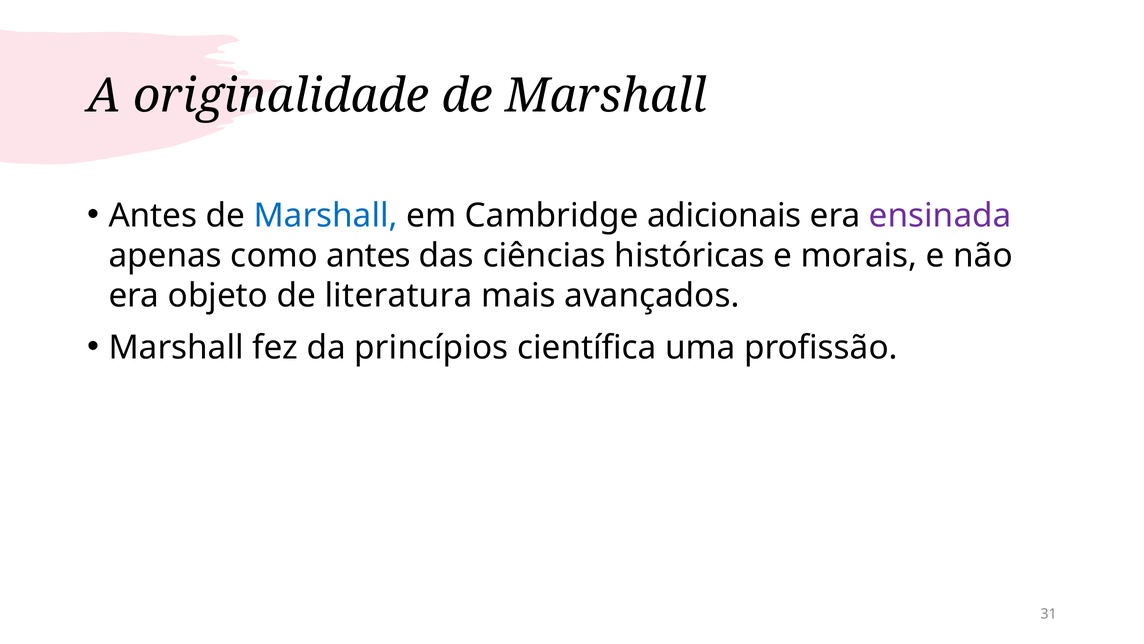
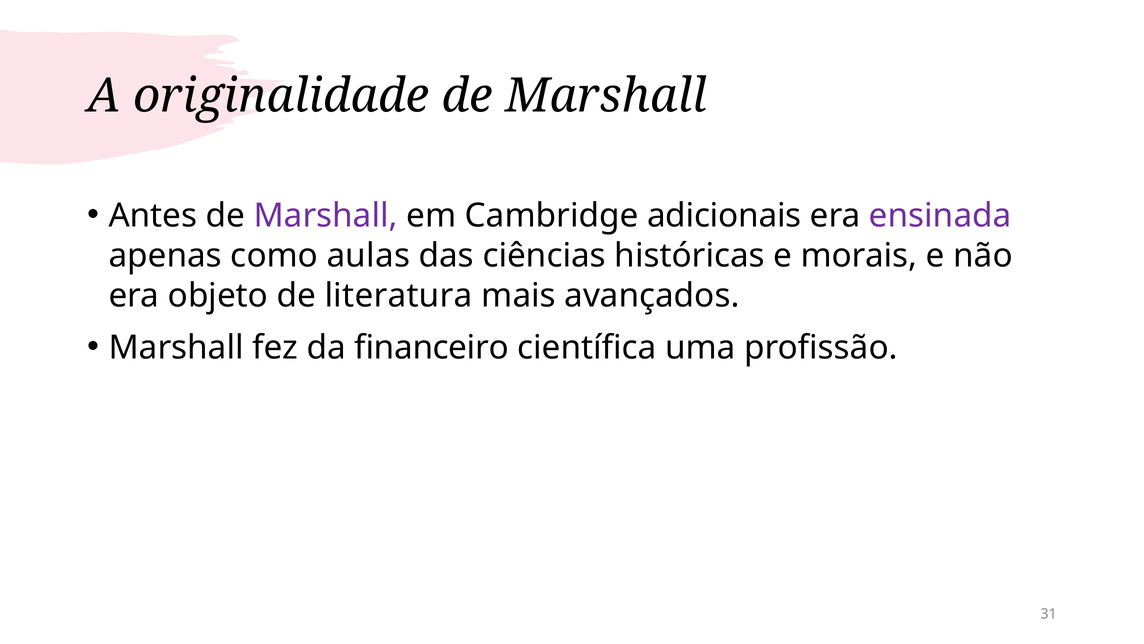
Marshall colour: blue -> purple (326, 215)
como antes: antes -> aulas (368, 255)
princípios: princípios -> financeiro (432, 348)
